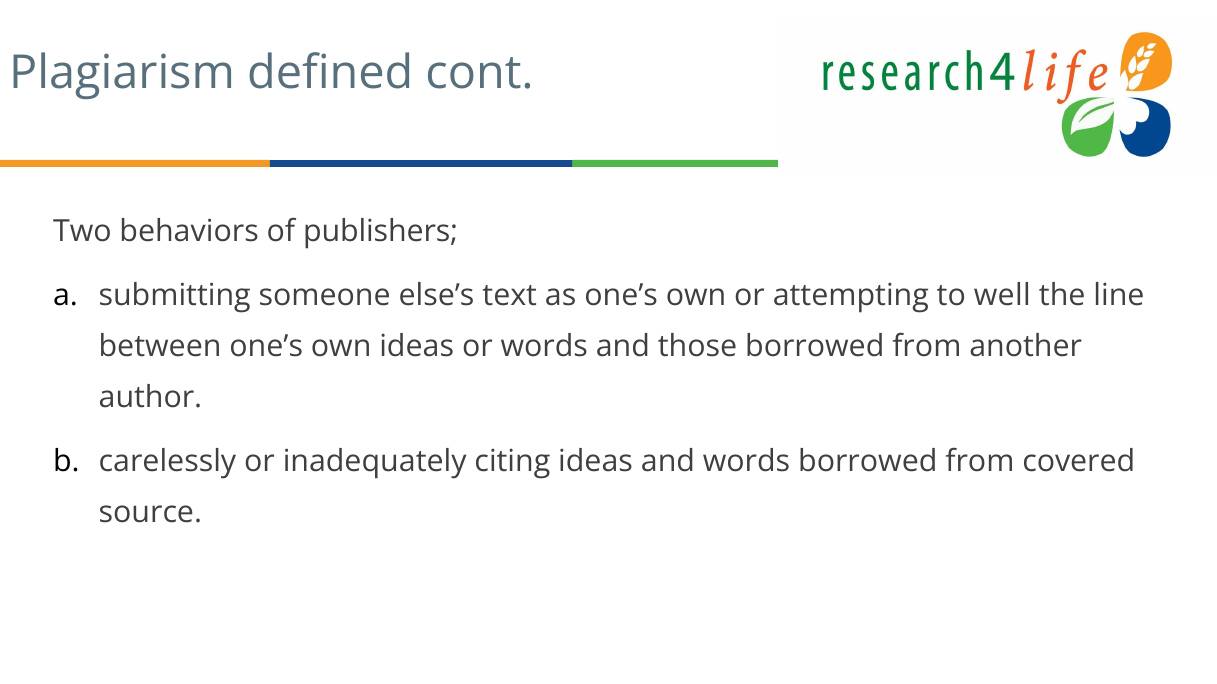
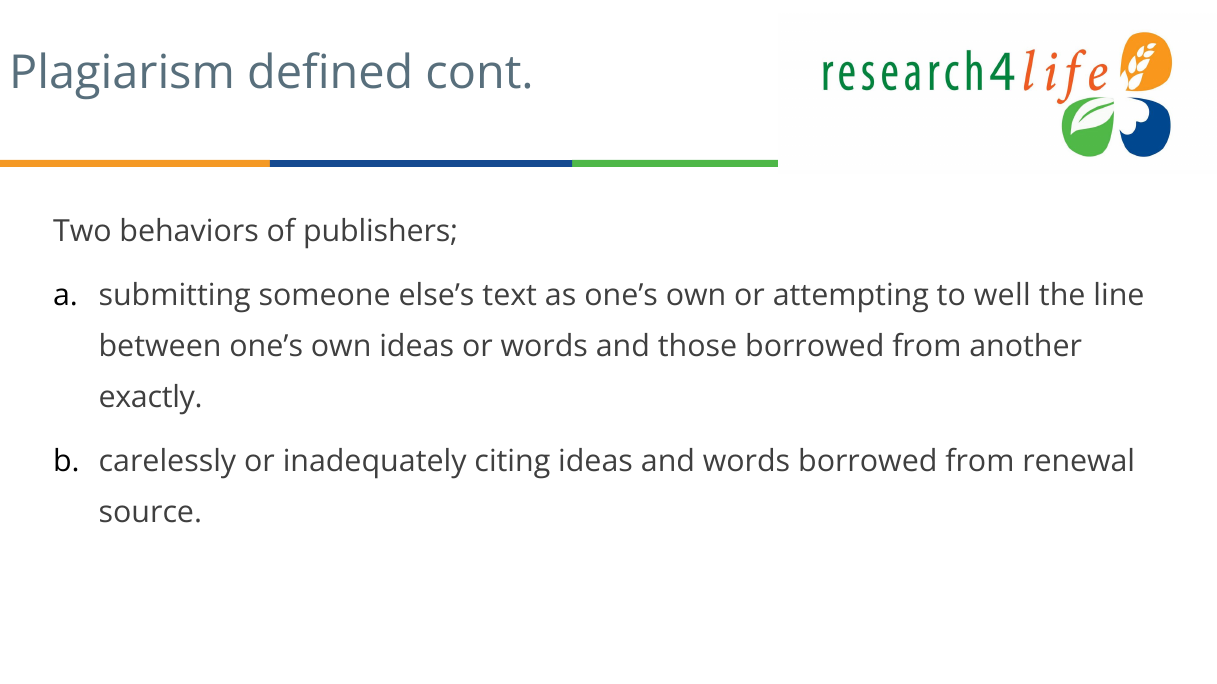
author: author -> exactly (151, 398)
covered: covered -> renewal (1079, 462)
